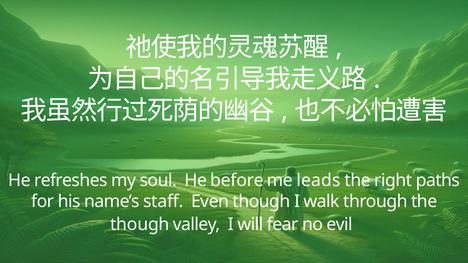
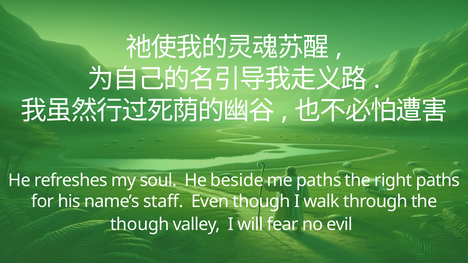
before: before -> beside (237, 180)
me leads: leads -> paths (319, 180)
